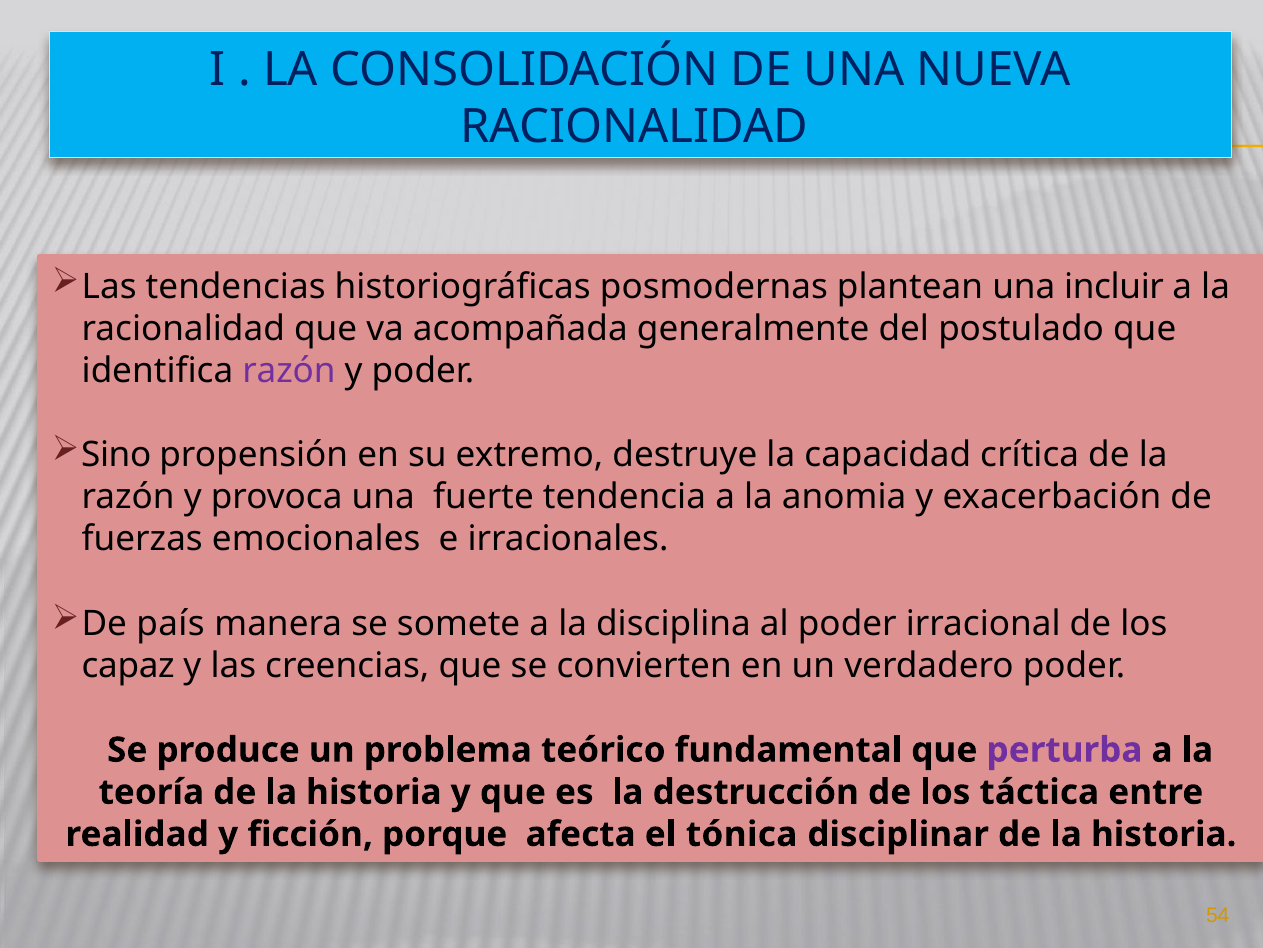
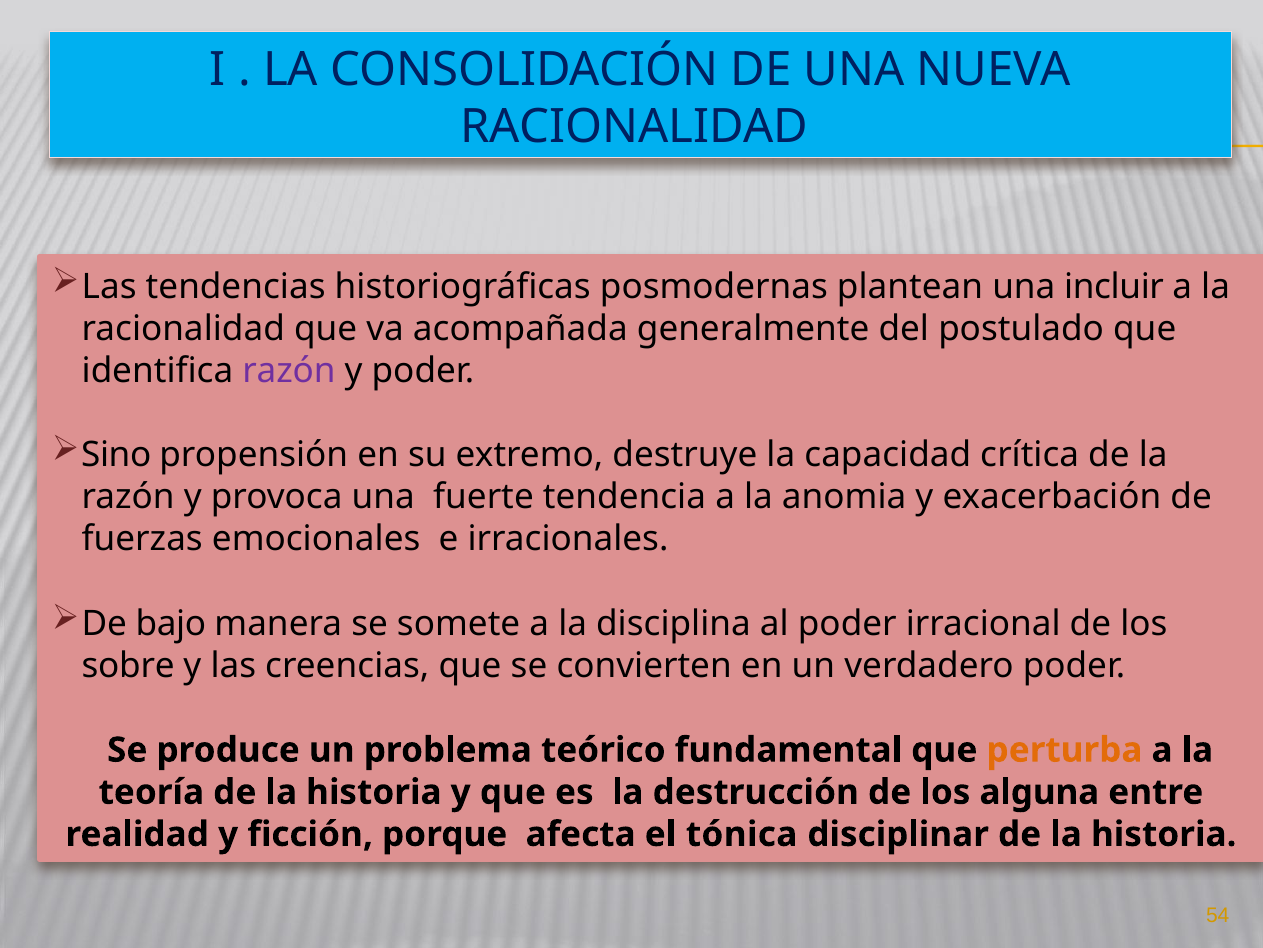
país: país -> bajo (171, 623)
capaz: capaz -> sobre (128, 665)
perturba colour: purple -> orange (1064, 749)
táctica: táctica -> alguna (1039, 792)
